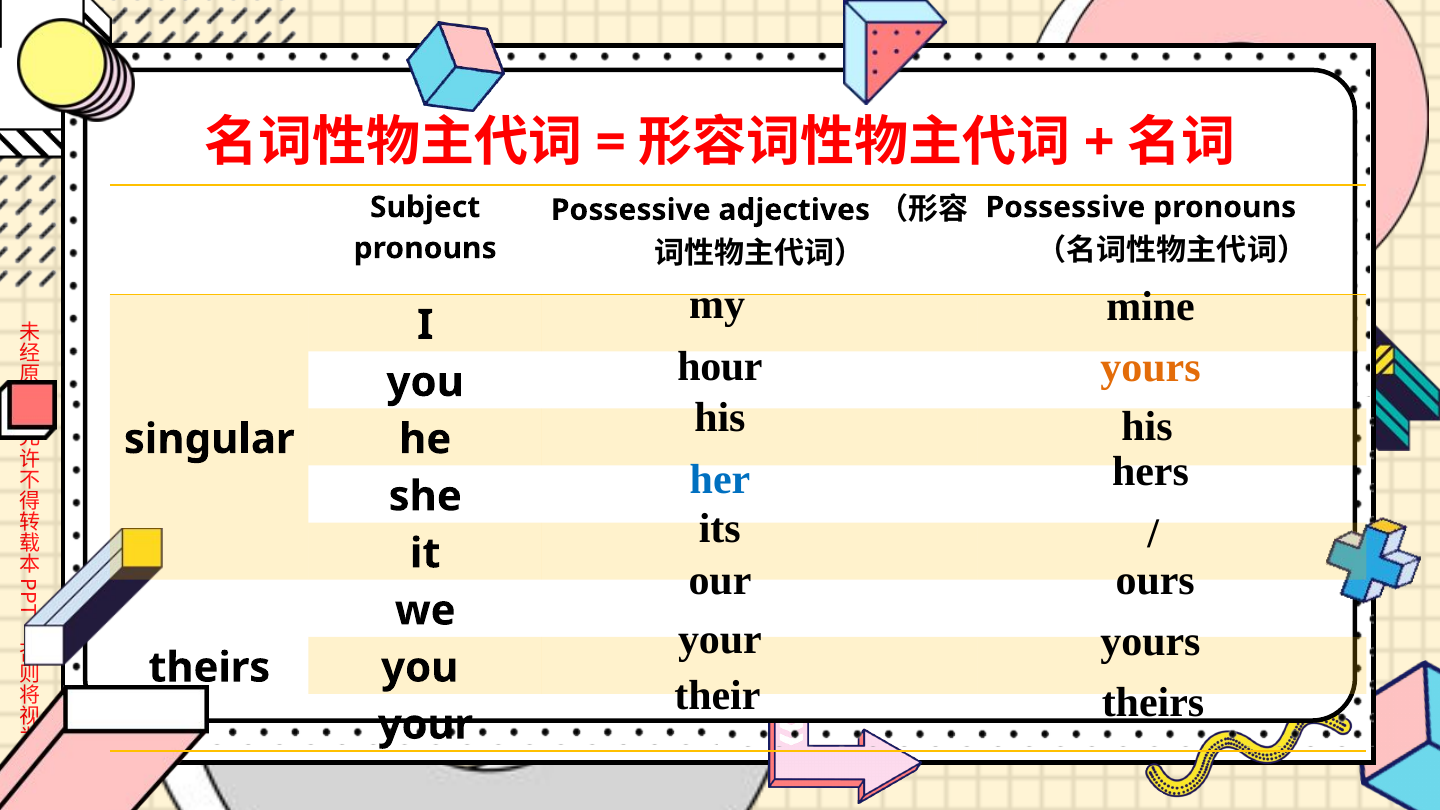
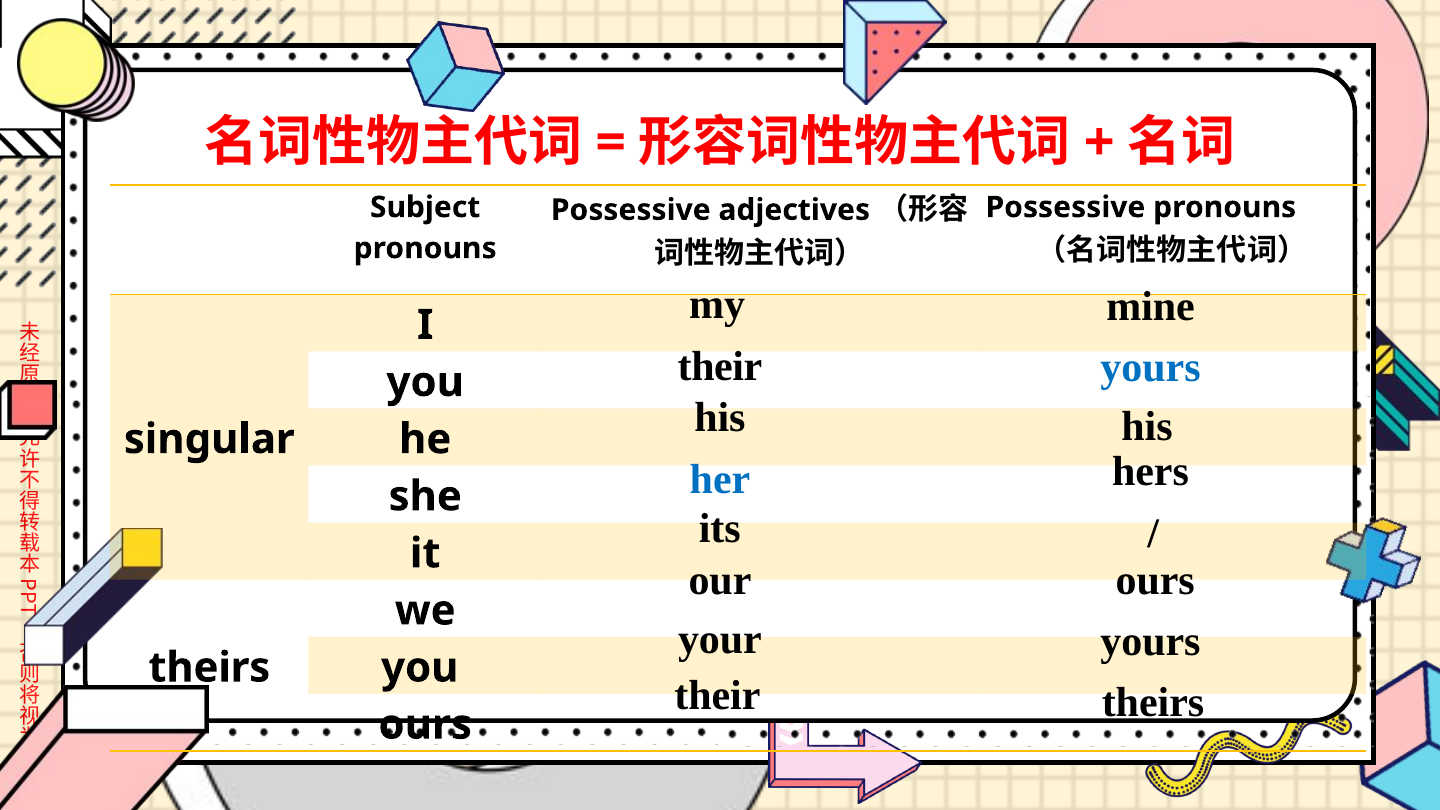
hour: hour -> their (720, 367)
yours colour: orange -> blue (1151, 368)
your: your -> ours (425, 725)
